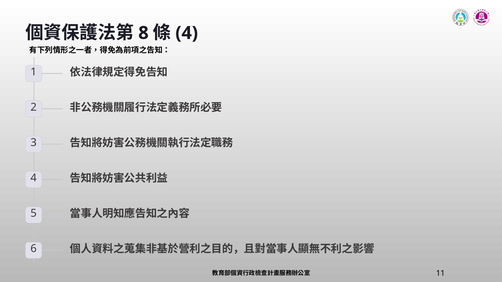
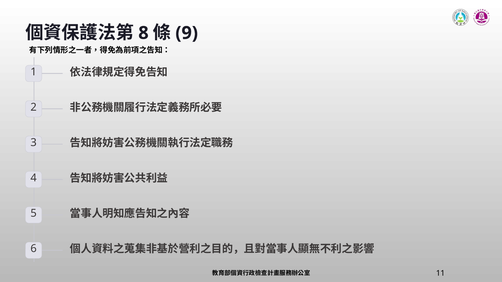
4: 4 -> 9 (187, 33)
